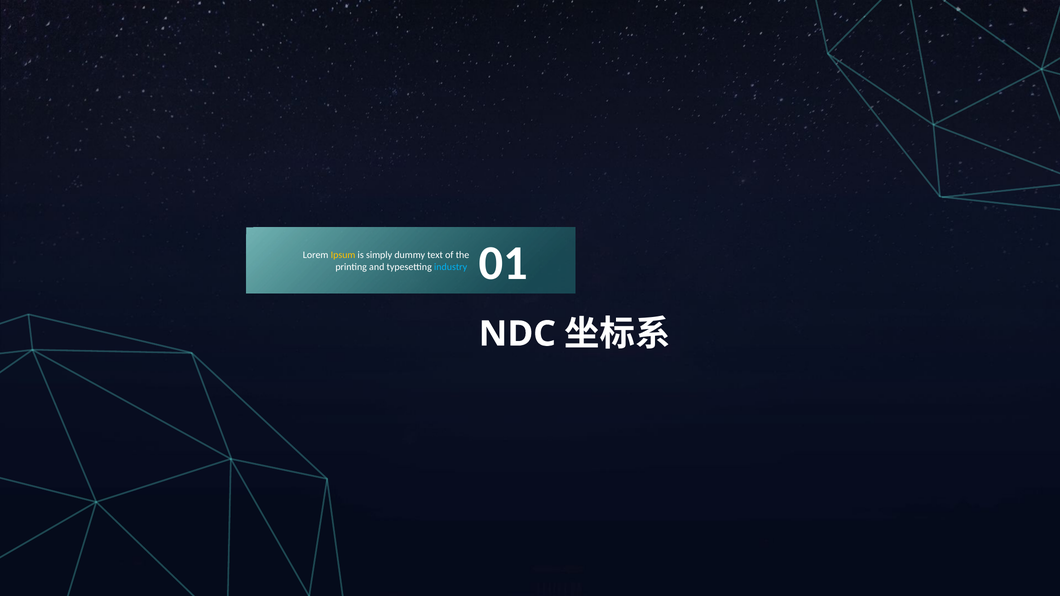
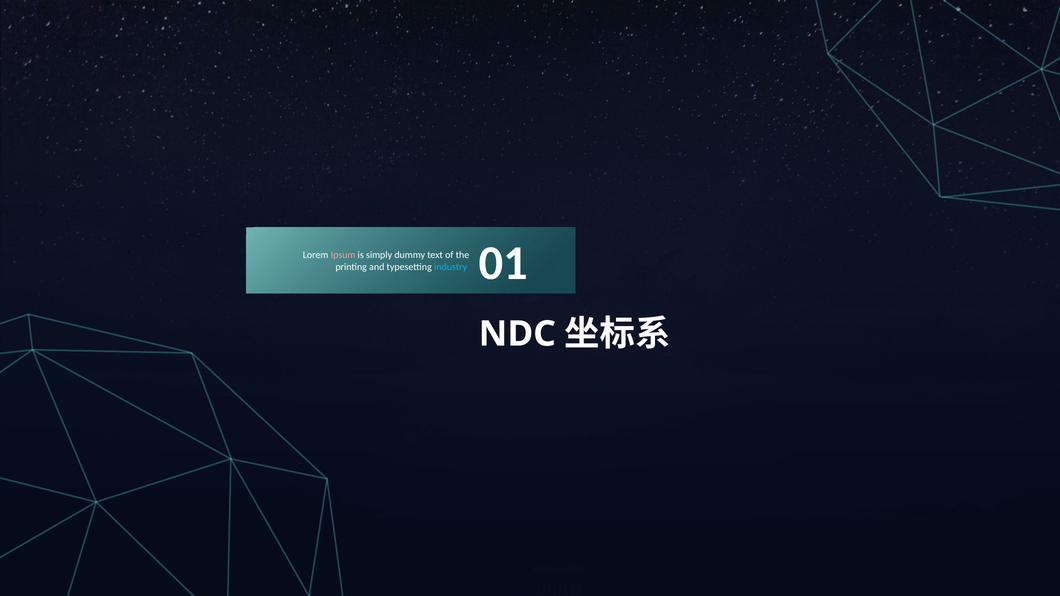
Ipsum colour: yellow -> pink (343, 255)
